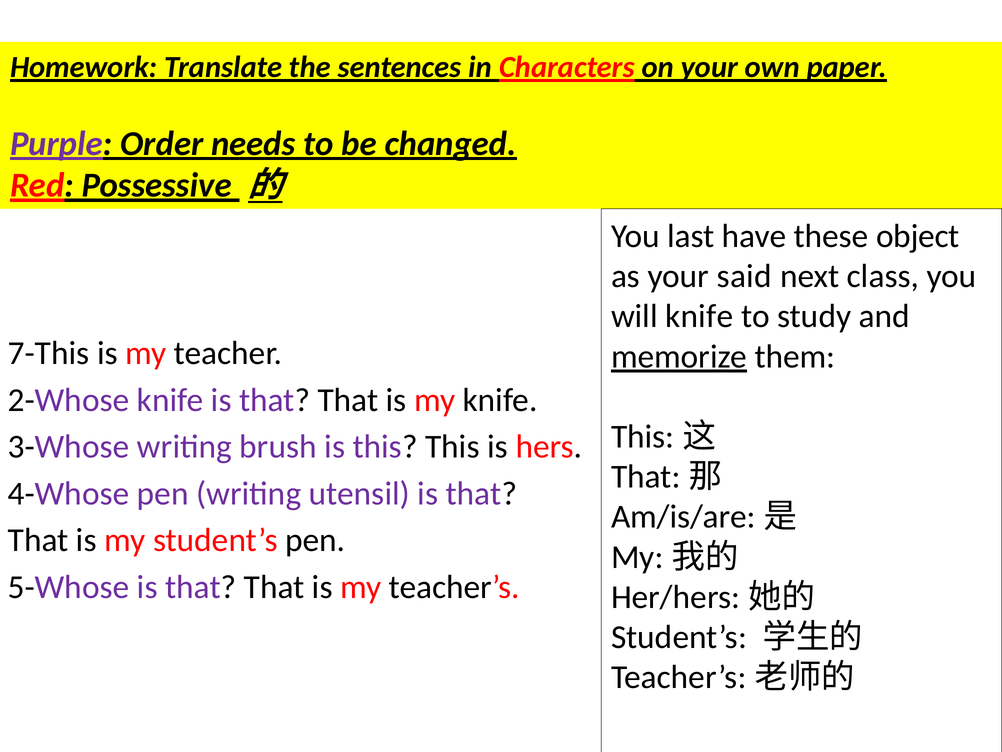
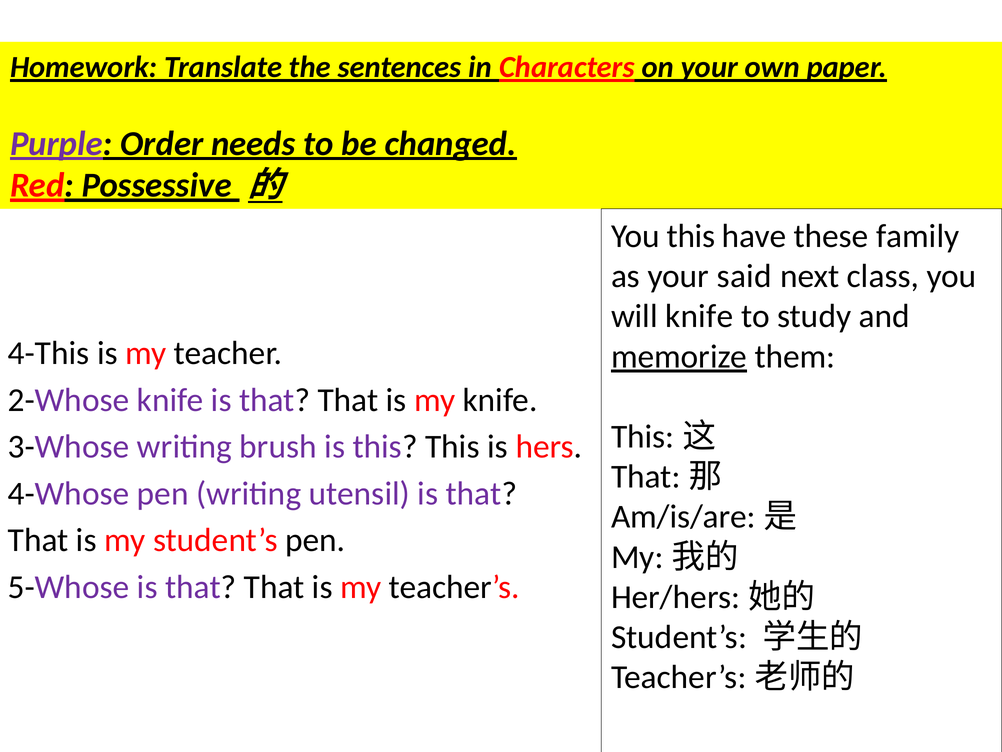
You last: last -> this (691, 236)
object: object -> family (918, 236)
7-This: 7-This -> 4-This (49, 353)
